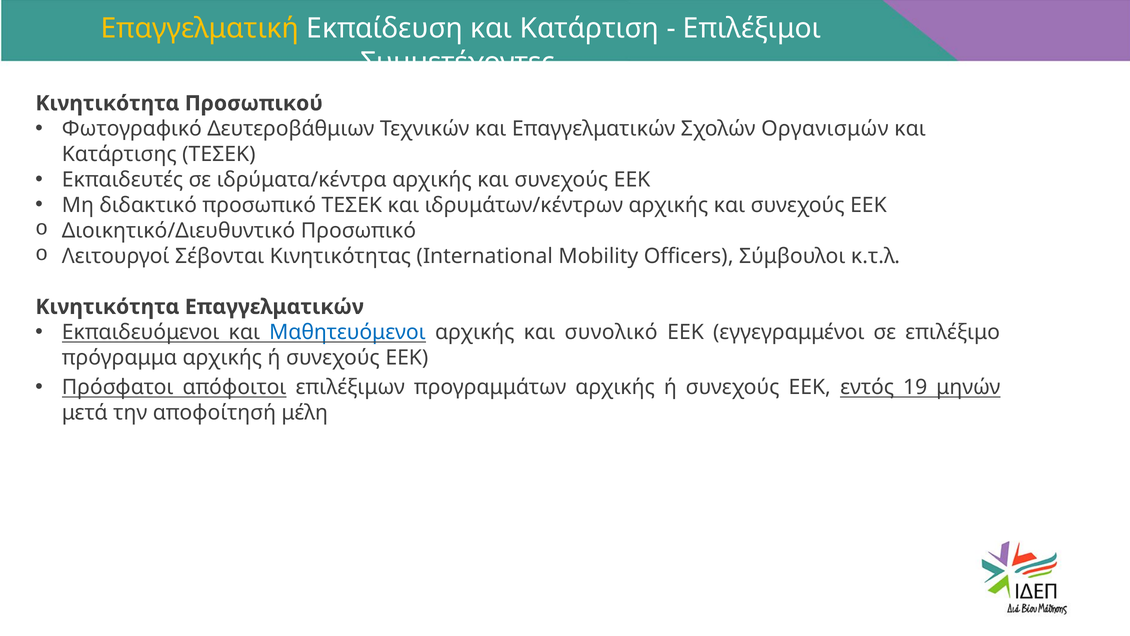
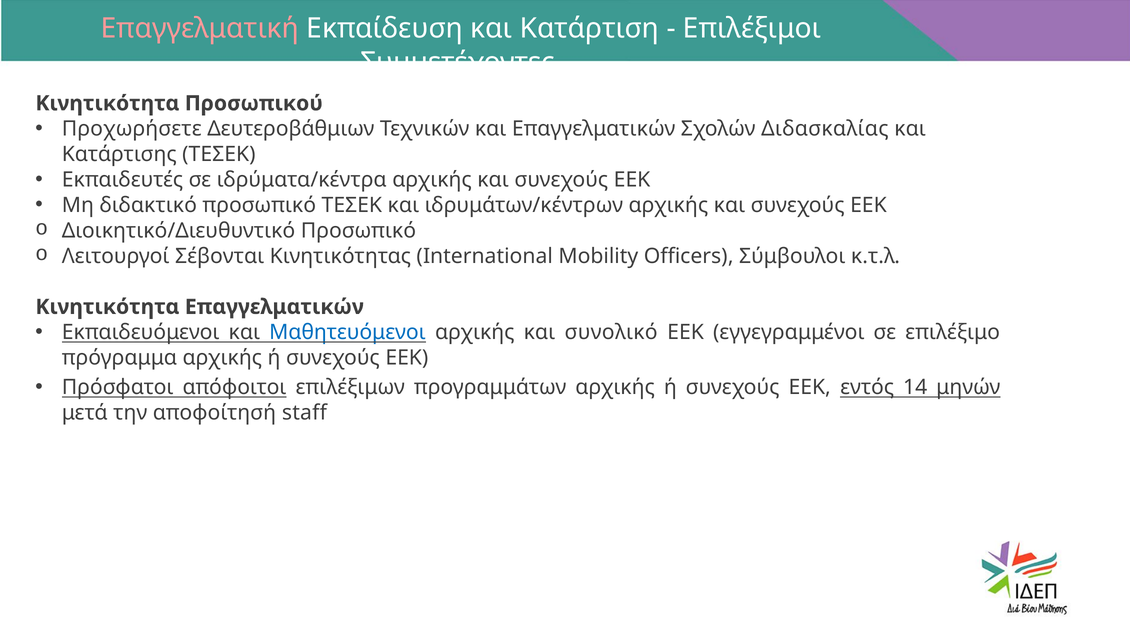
Επαγγελματική colour: yellow -> pink (200, 29)
Φωτογραφικό: Φωτογραφικό -> Προχωρήσετε (132, 129)
Οργανισμών: Οργανισμών -> Διδασκαλίας (825, 129)
19: 19 -> 14 (915, 387)
μέλη: μέλη -> staff (304, 413)
